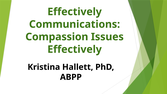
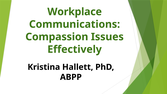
Effectively: Effectively -> Workplace (75, 12)
